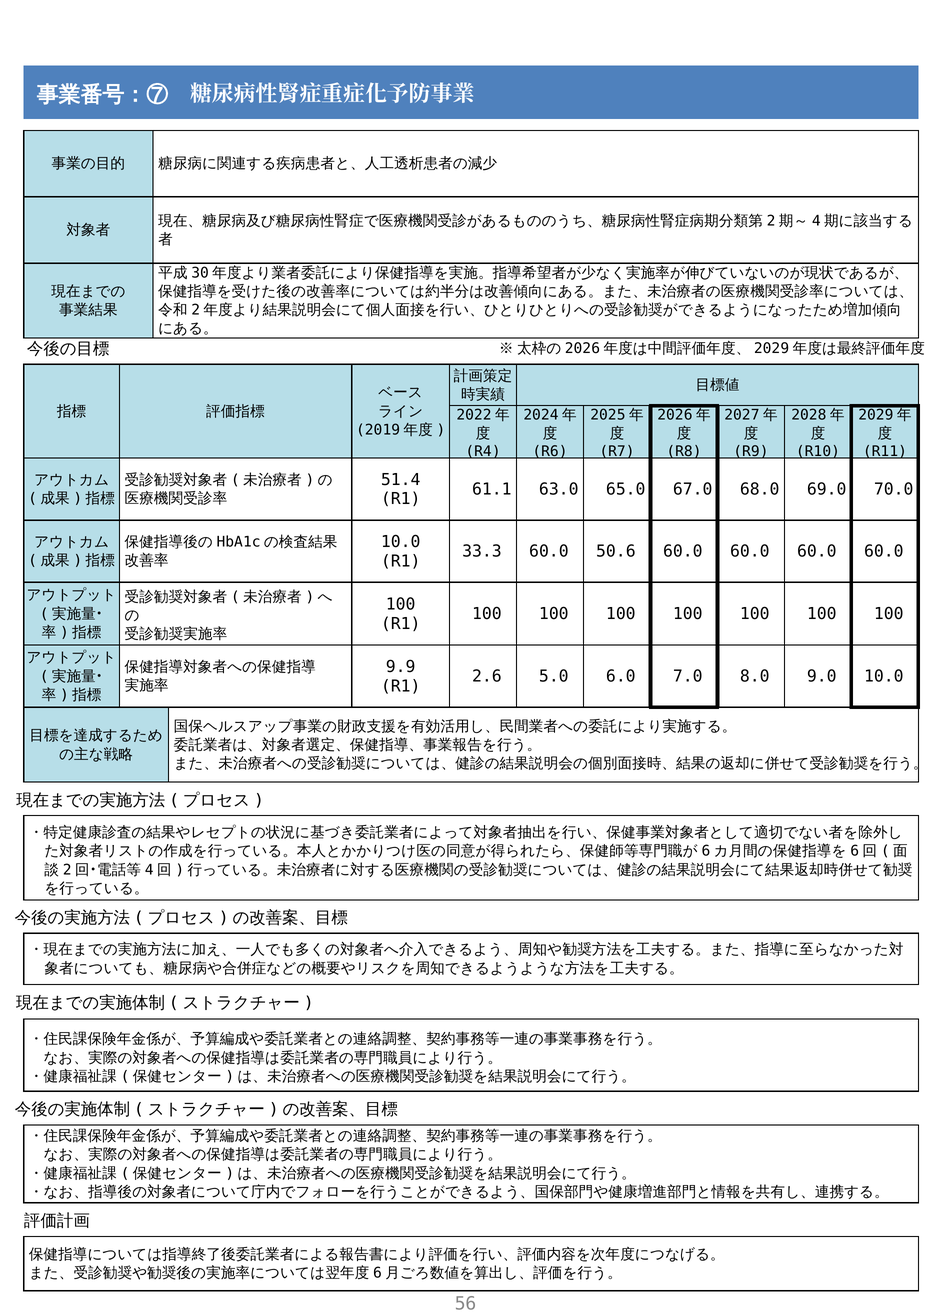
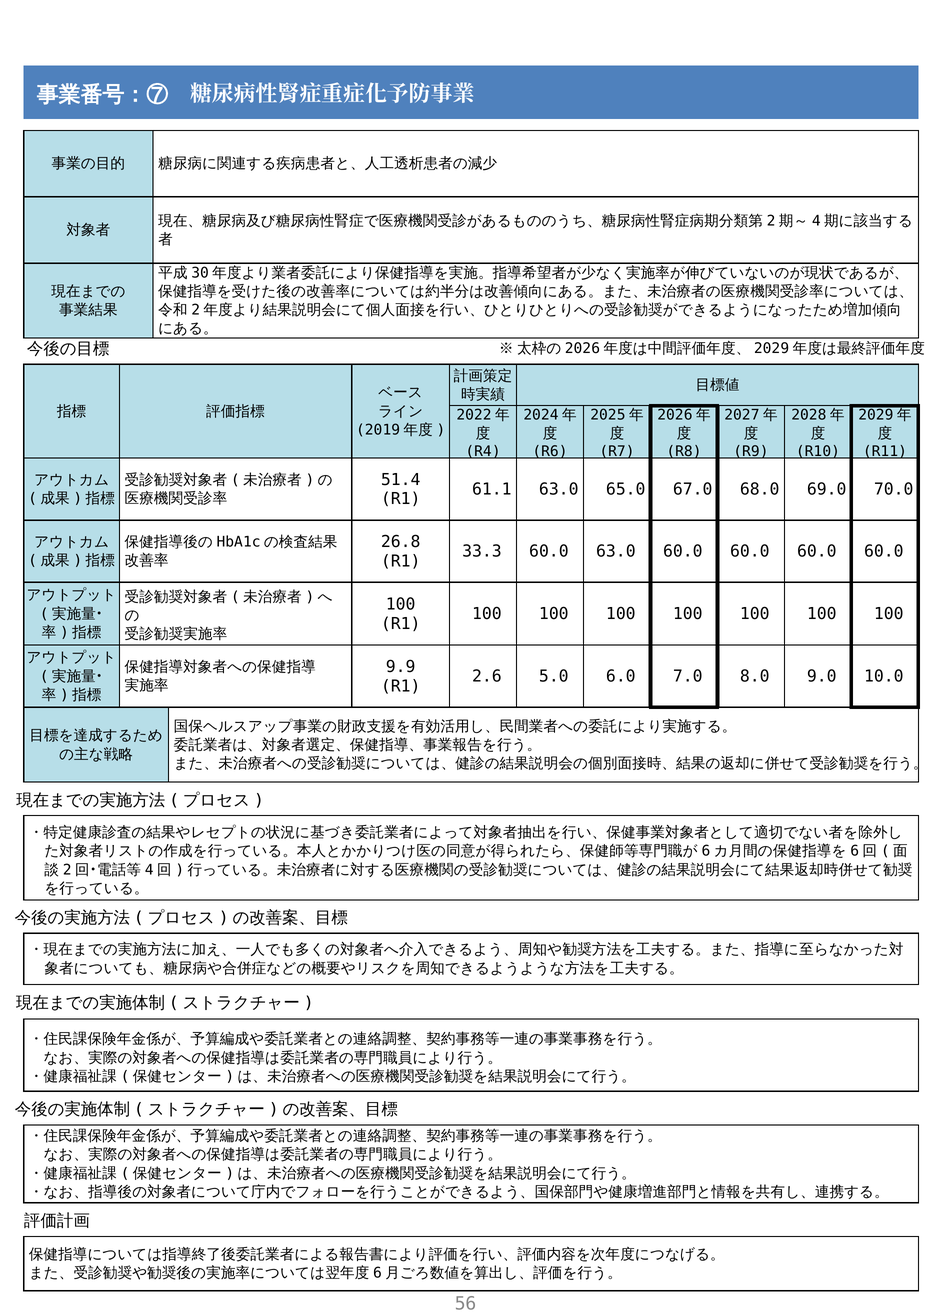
10.0: 10.0 -> 26.8 (401, 542)
60.0 50.6: 50.6 -> 63.0 (616, 551)
